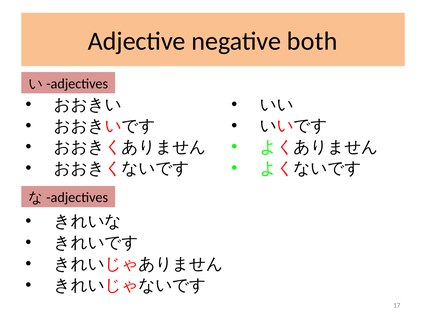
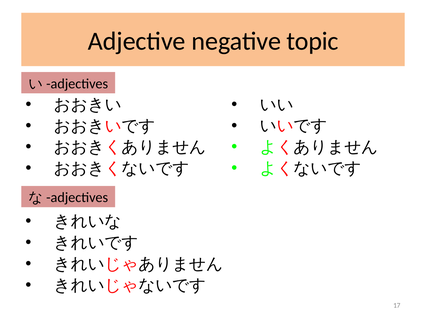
both: both -> topic (313, 41)
